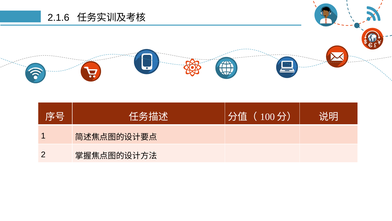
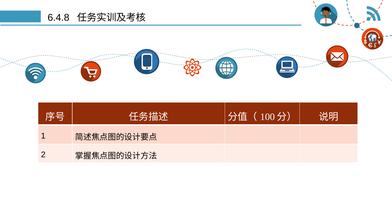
2.1.6: 2.1.6 -> 6.4.8 (58, 18)
